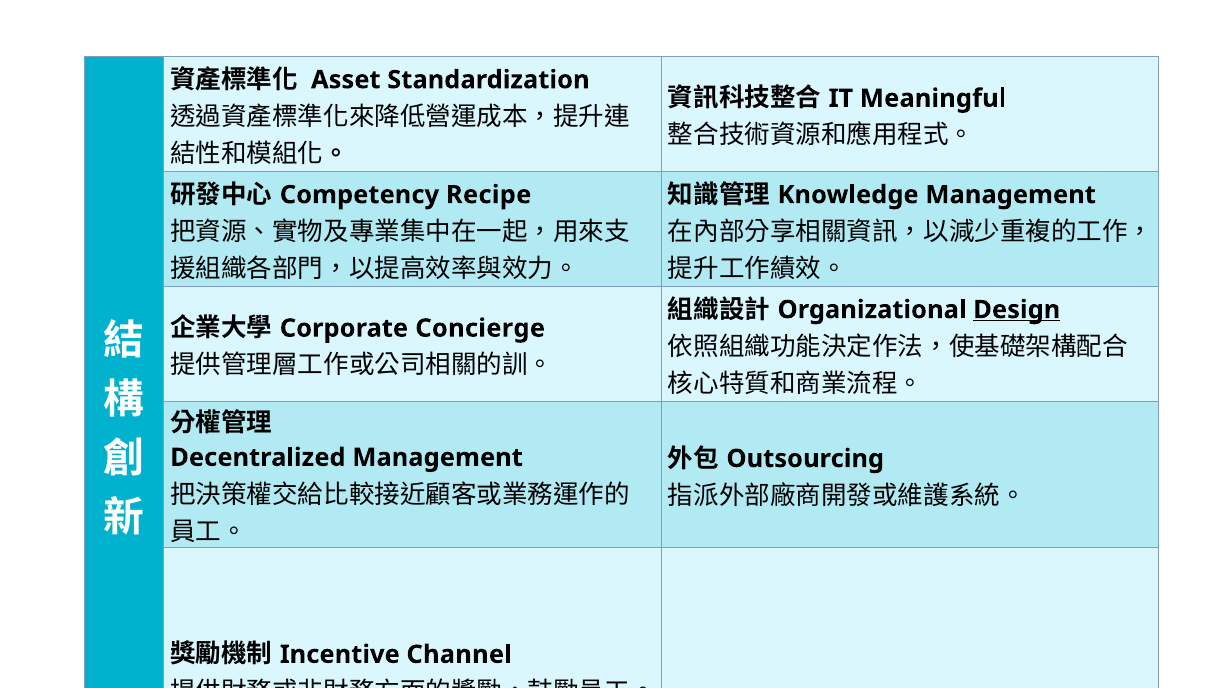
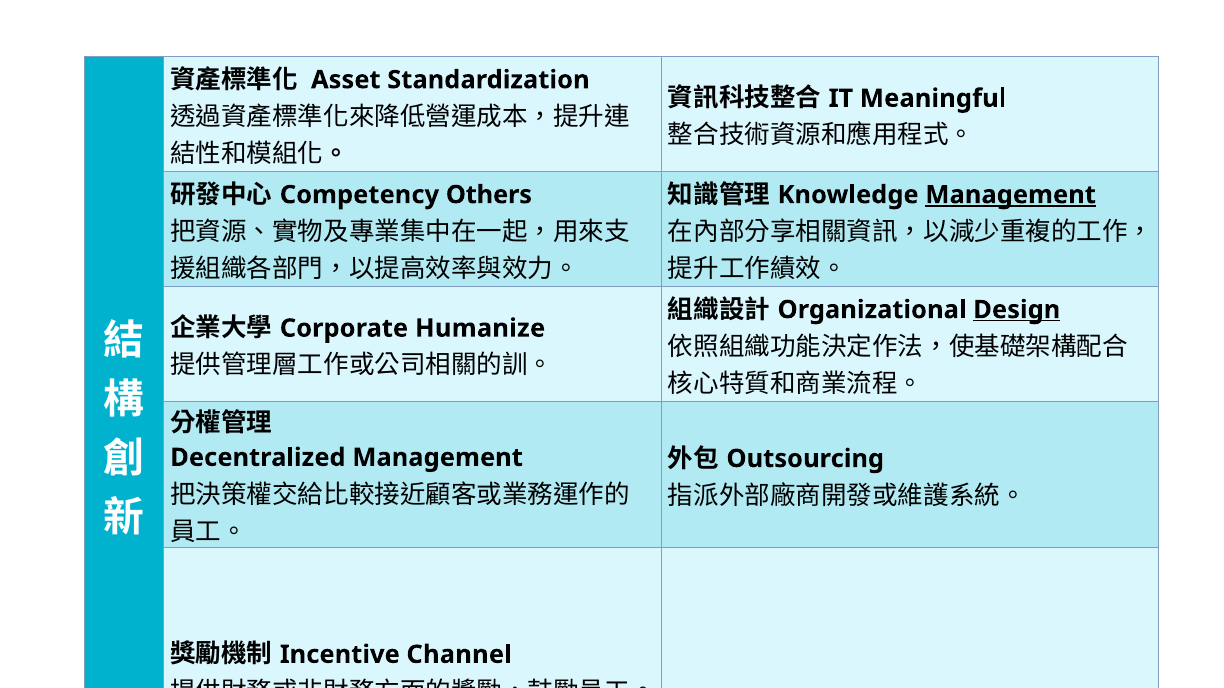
Recipe: Recipe -> Others (489, 195)
Management underline: none -> present (1011, 195)
Concierge: Concierge -> Humanize (480, 328)
